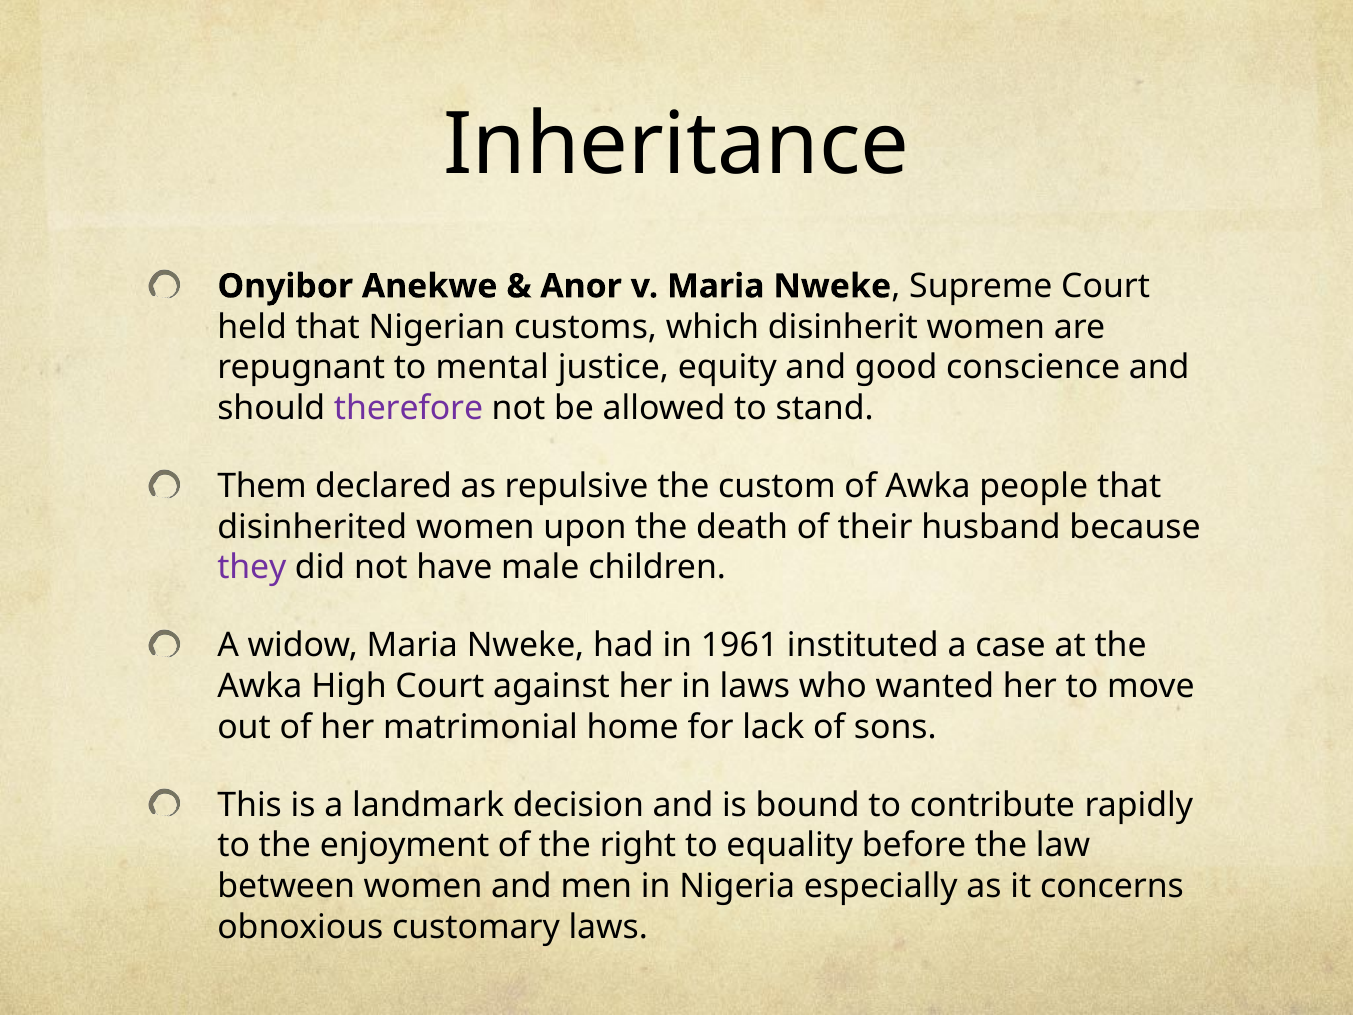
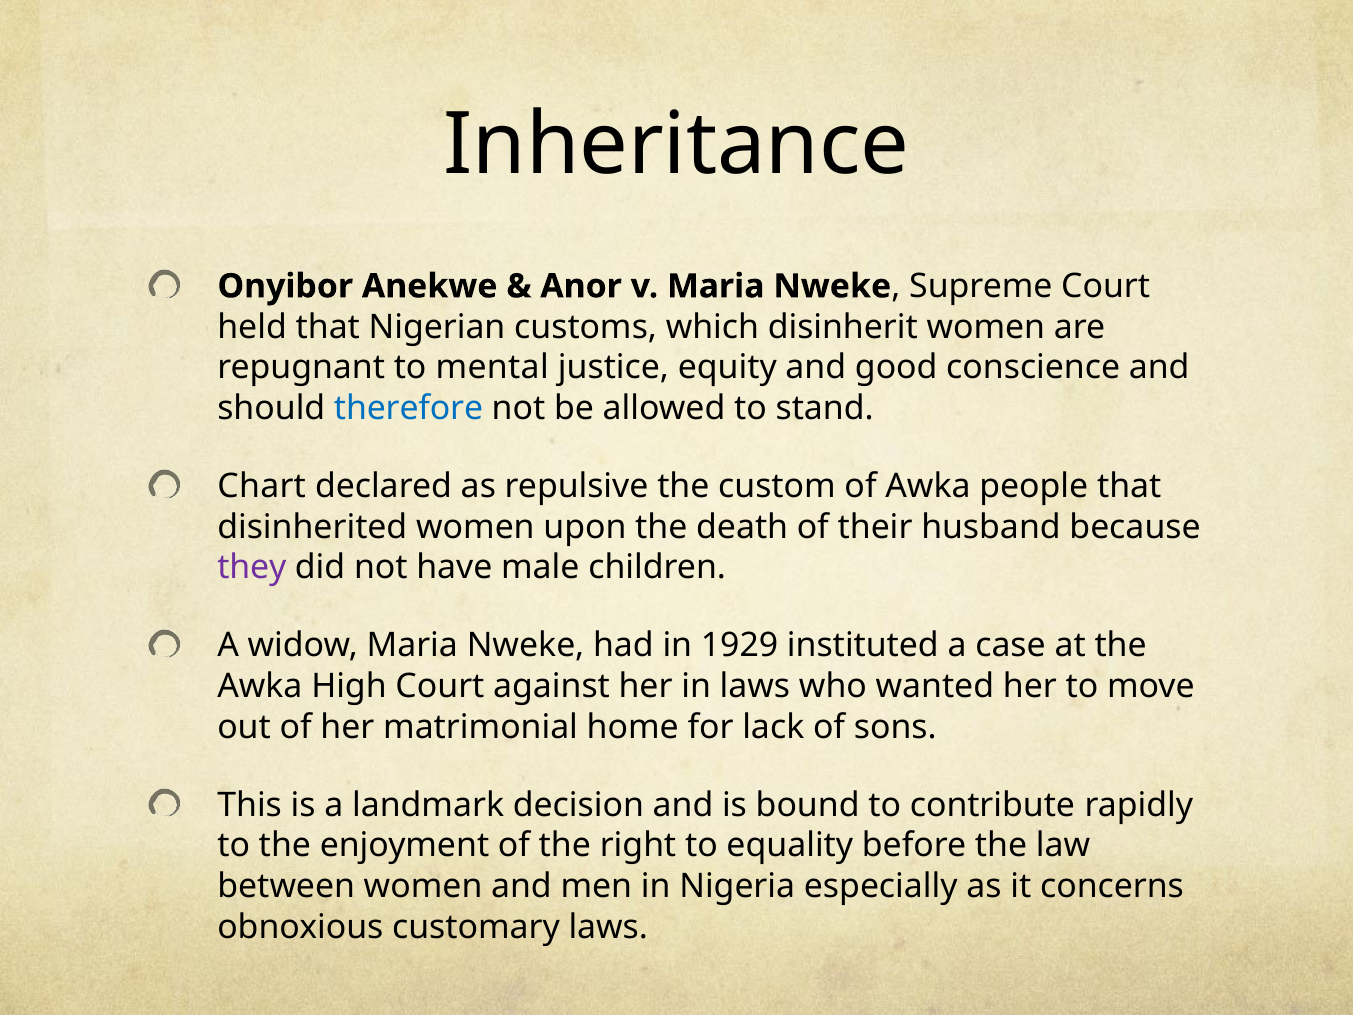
therefore colour: purple -> blue (409, 408)
Them: Them -> Chart (262, 486)
1961: 1961 -> 1929 (740, 646)
